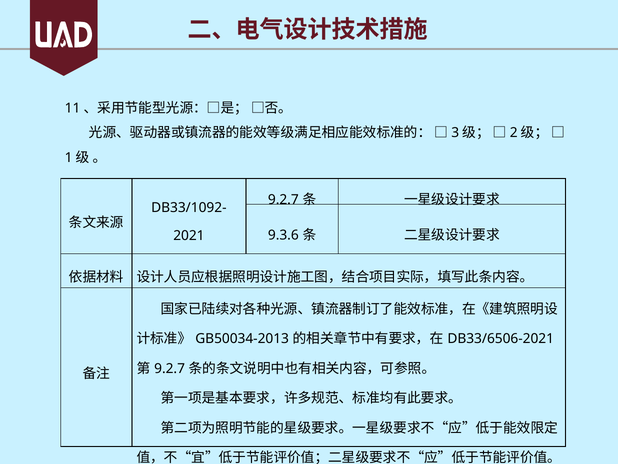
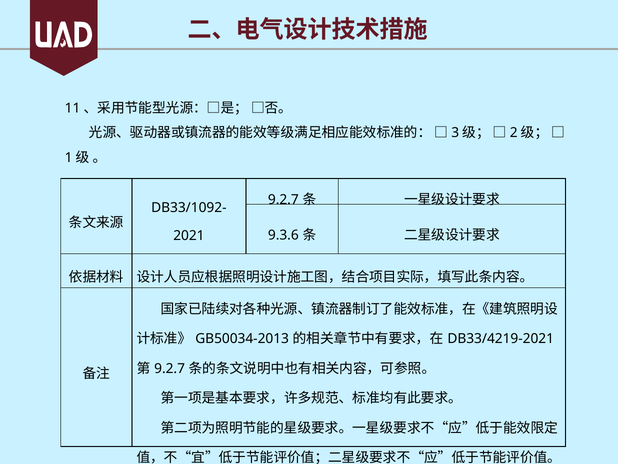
DB33/6506-2021: DB33/6506-2021 -> DB33/4219-2021 (501, 338)
